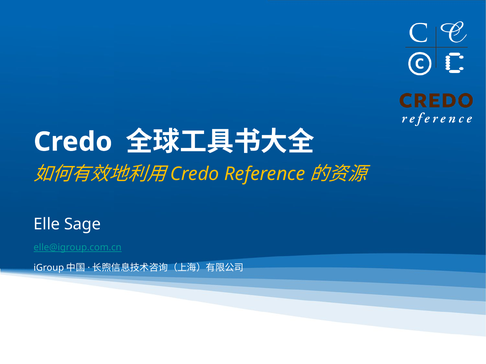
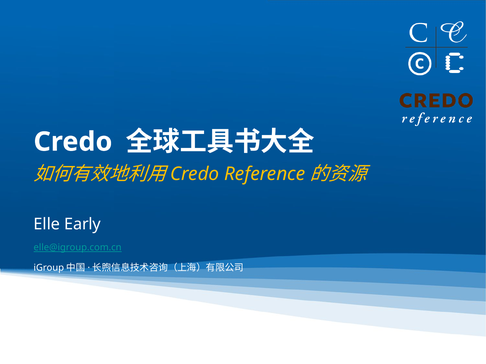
Sage: Sage -> Early (83, 224)
